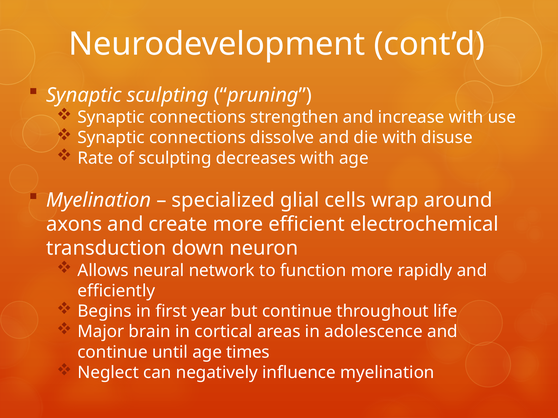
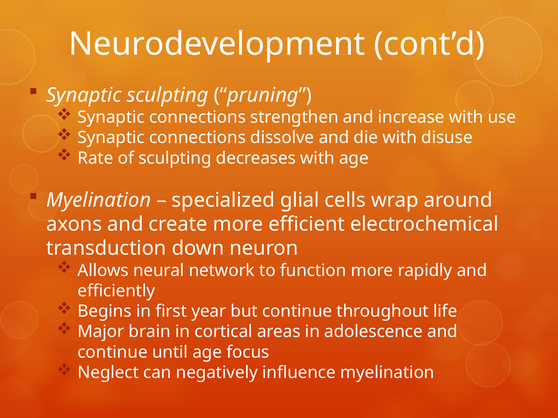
times: times -> focus (248, 353)
